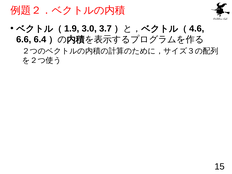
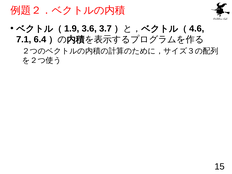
3.0: 3.0 -> 3.6 (89, 29)
6.6: 6.6 -> 7.1 (24, 40)
